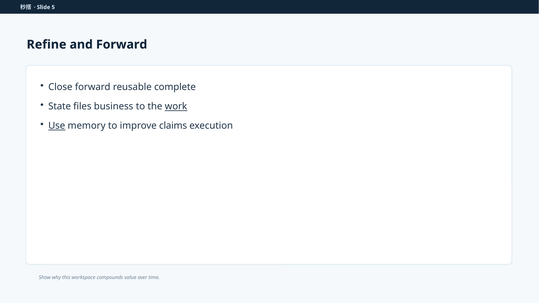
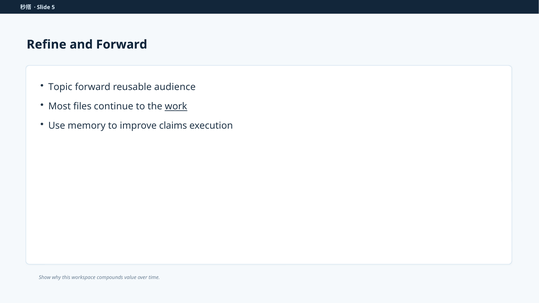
Close: Close -> Topic (60, 87)
complete: complete -> audience (175, 87)
State: State -> Most (60, 107)
business: business -> continue (114, 107)
Use underline: present -> none (57, 126)
